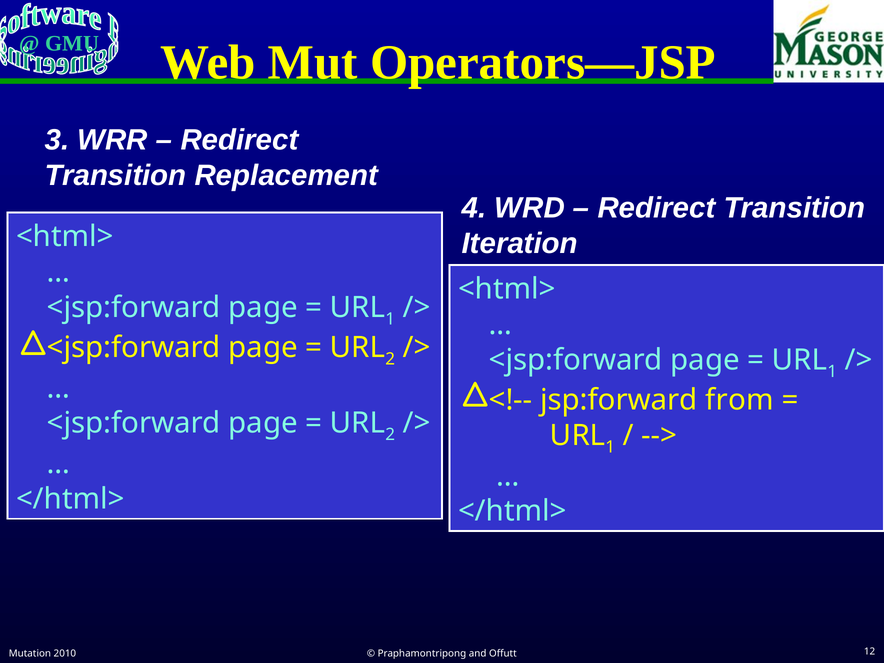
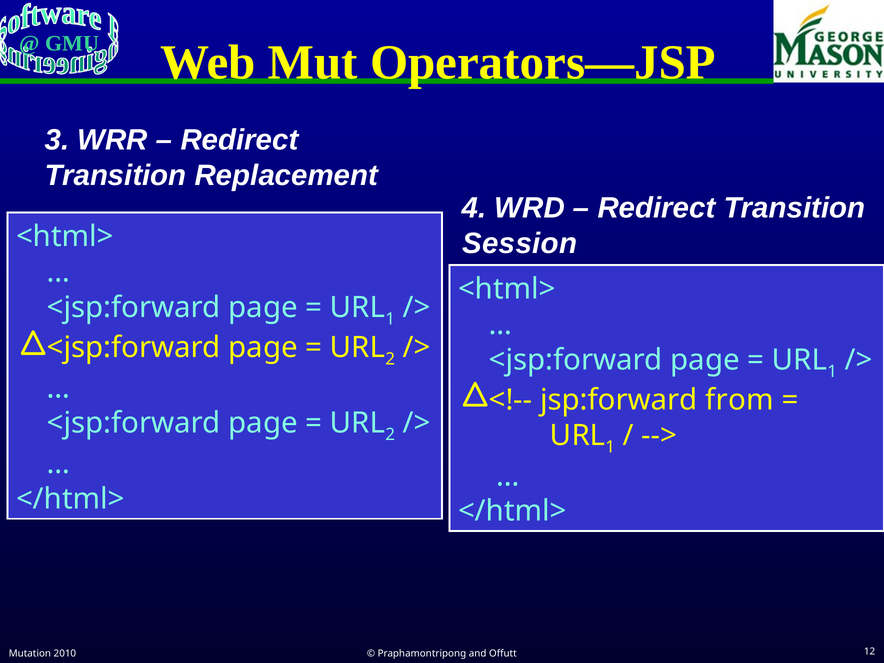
Iteration: Iteration -> Session (520, 244)
